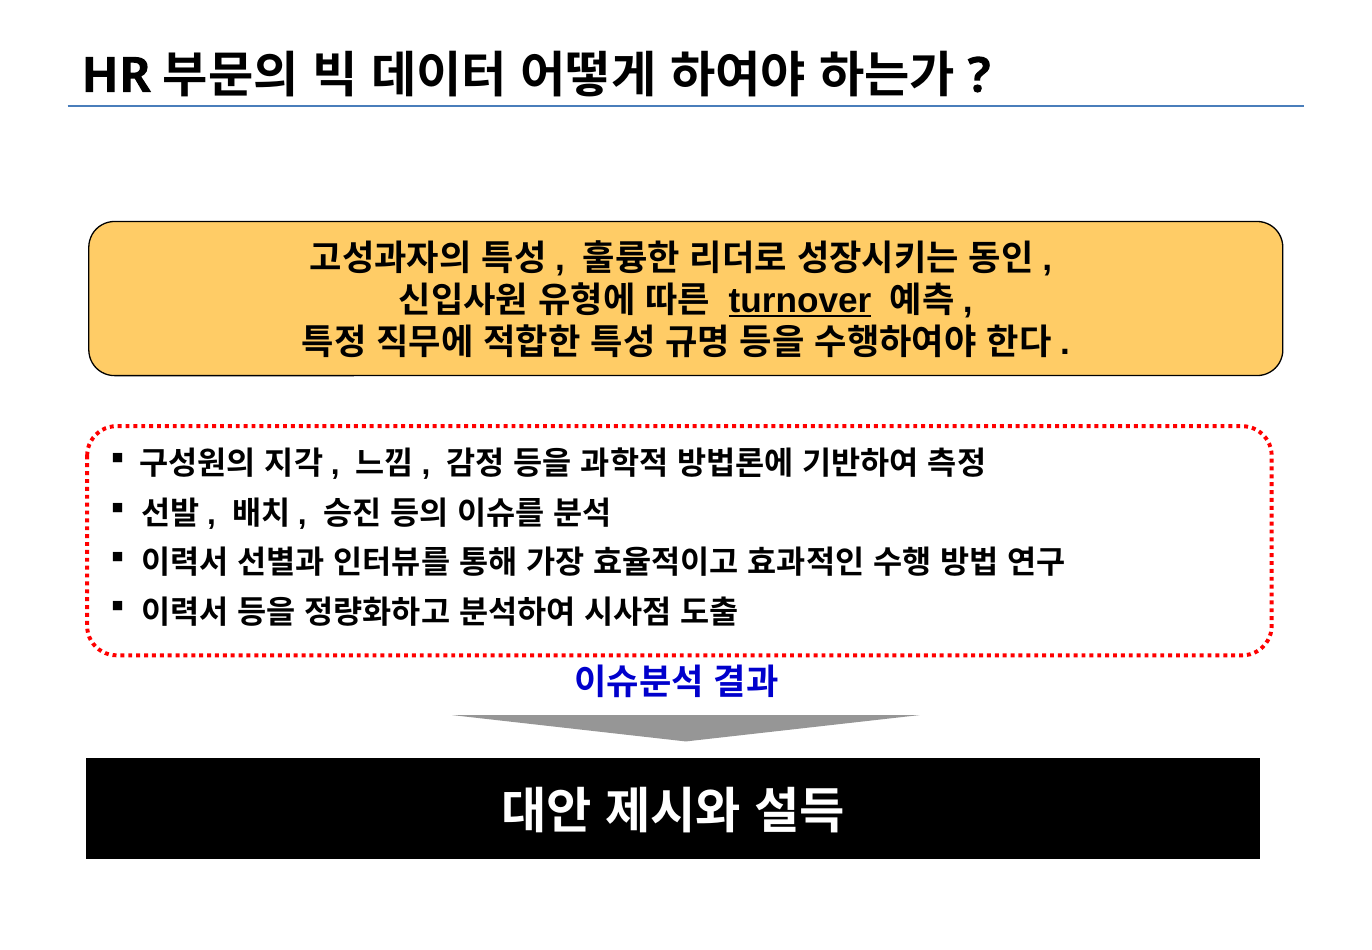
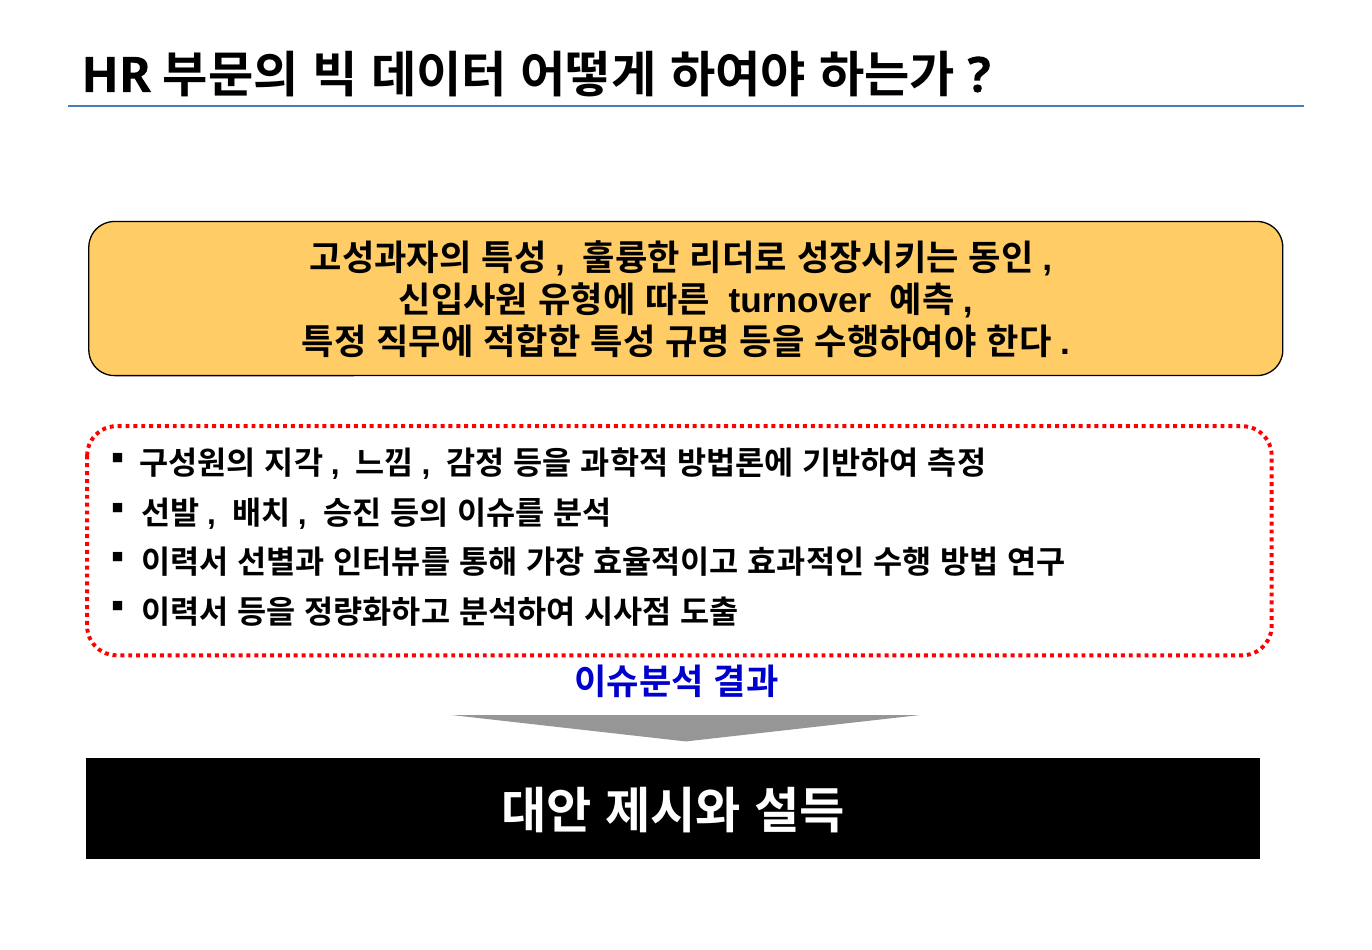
turnover underline: present -> none (800, 301)
